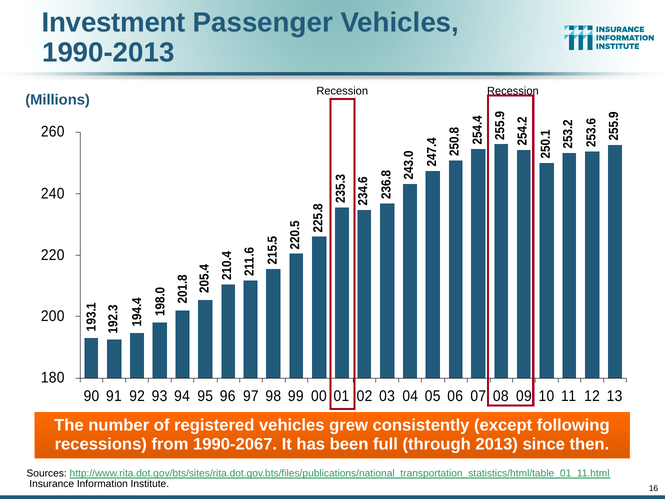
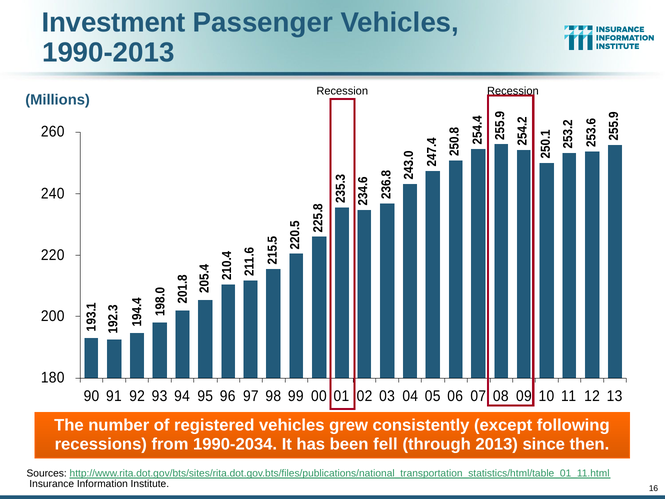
1990-2067: 1990-2067 -> 1990-2034 (235, 444)
full: full -> fell (385, 444)
